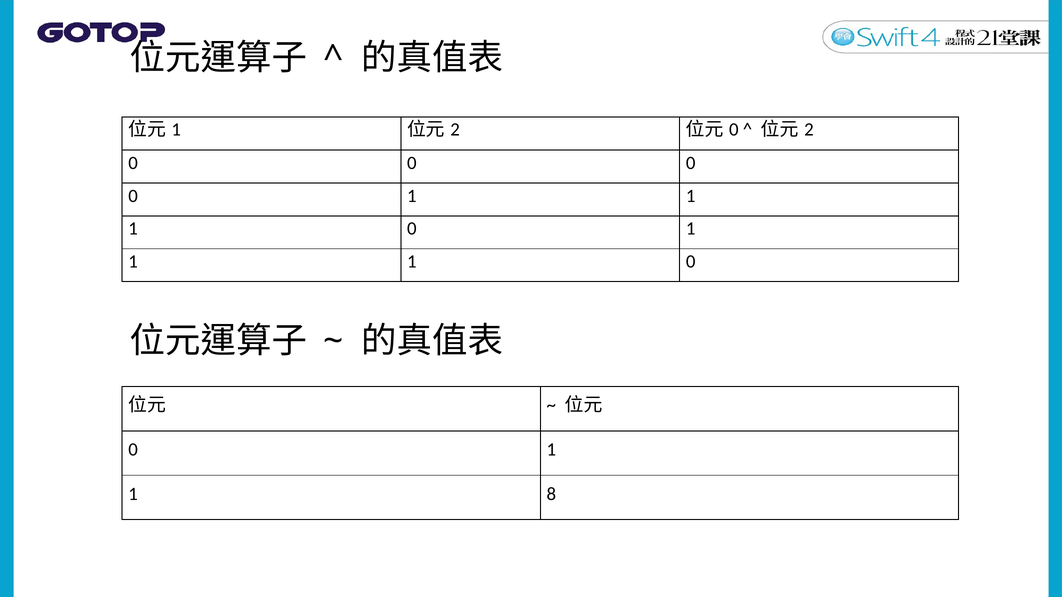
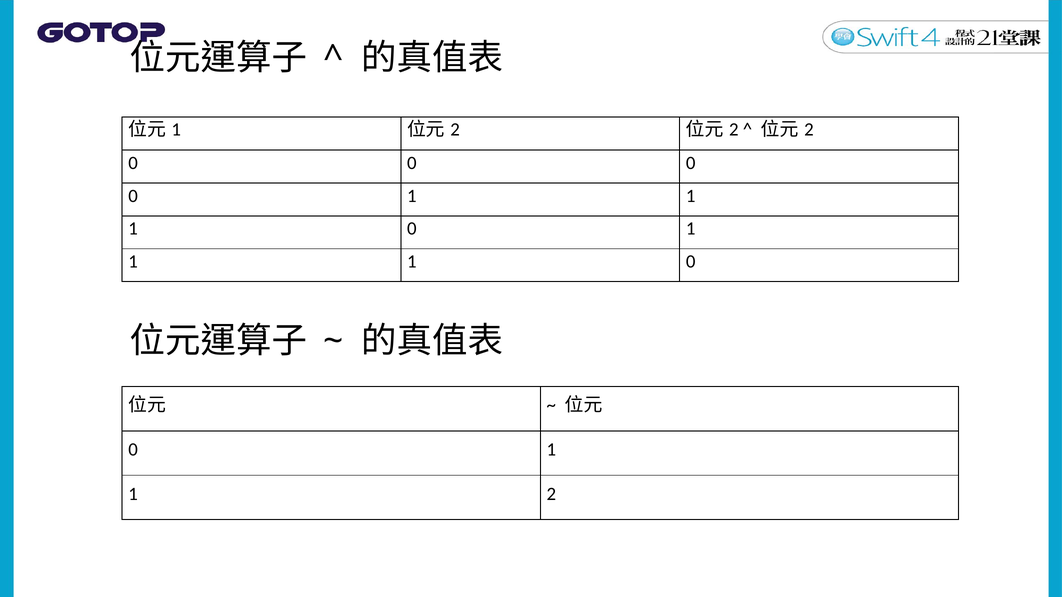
0: 0 -> 2 (734, 130)
1 8: 8 -> 2 (551, 494)
